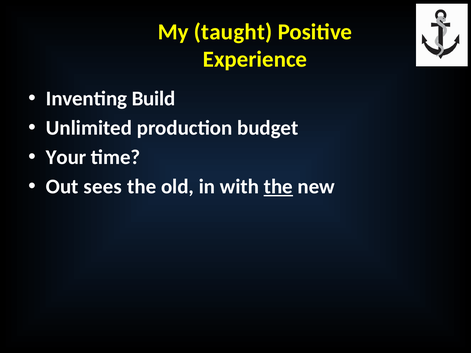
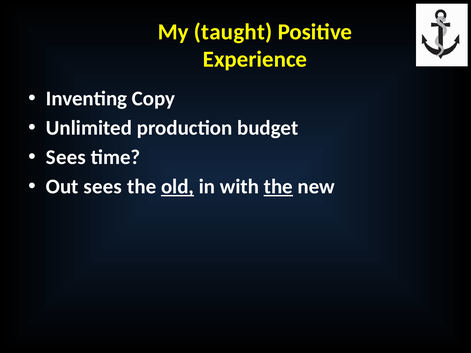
Build: Build -> Copy (154, 99)
Your: Your -> Sees (66, 157)
old underline: none -> present (178, 187)
